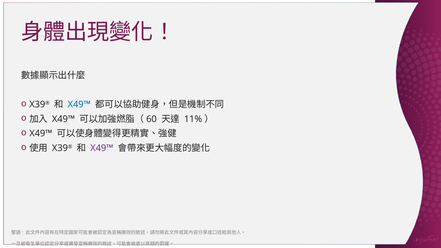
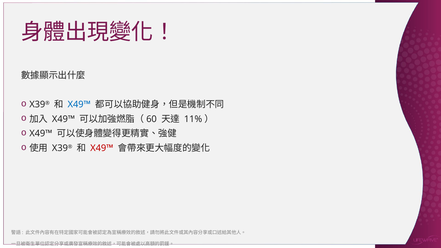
X49™ colour: purple -> red (102, 148)
